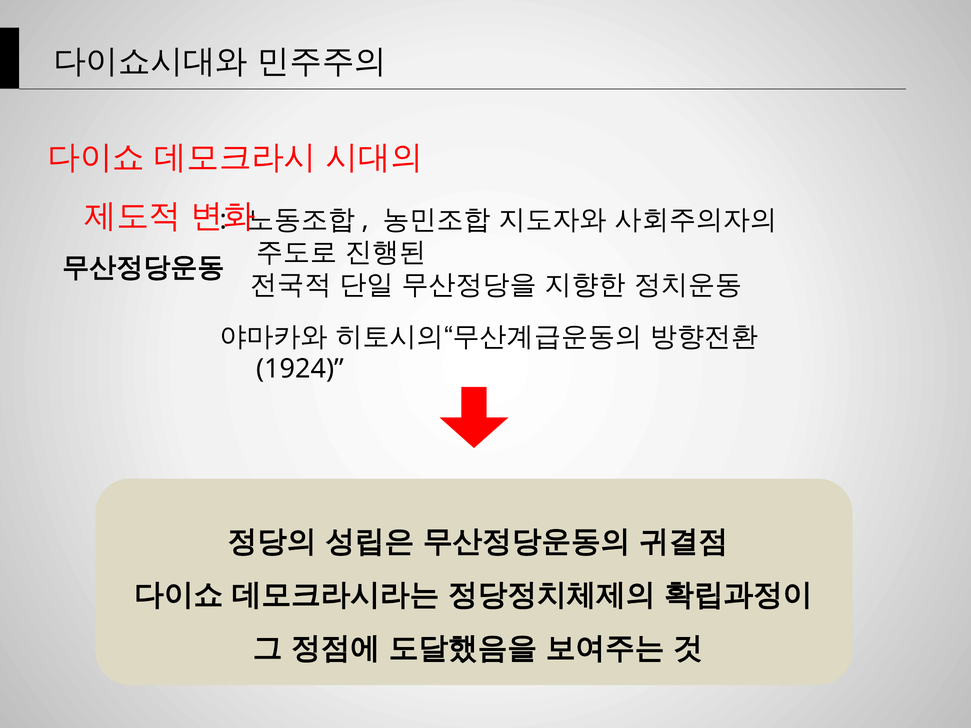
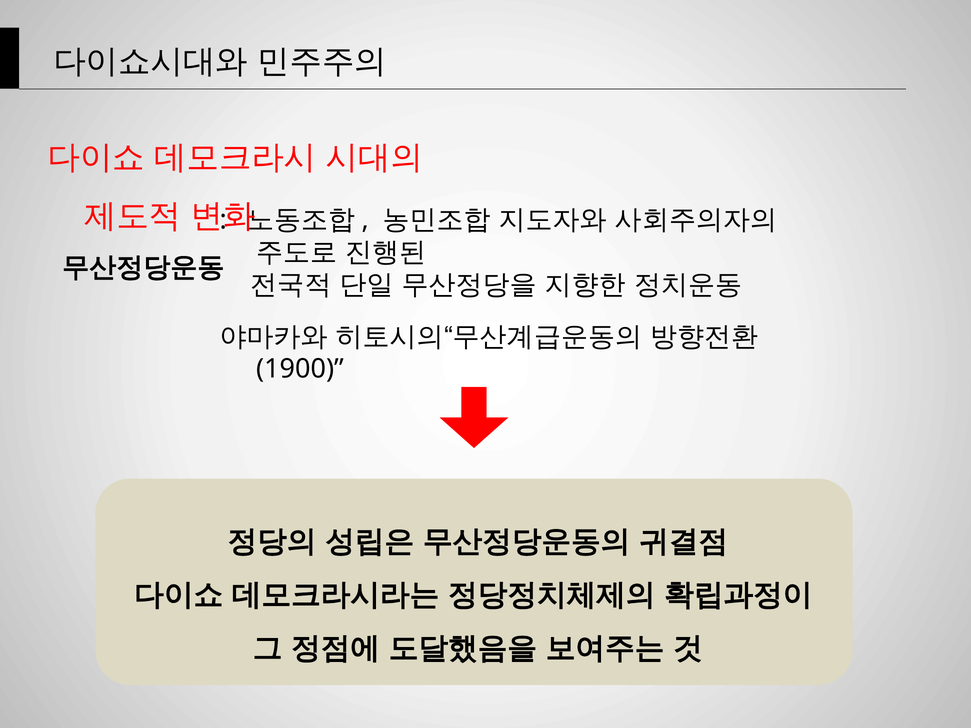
1924: 1924 -> 1900 (300, 369)
